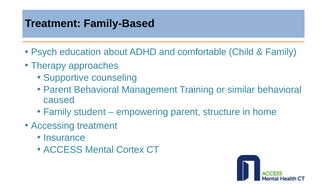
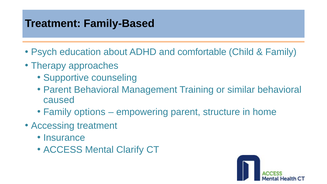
student: student -> options (90, 112)
Cortex: Cortex -> Clarify (130, 150)
